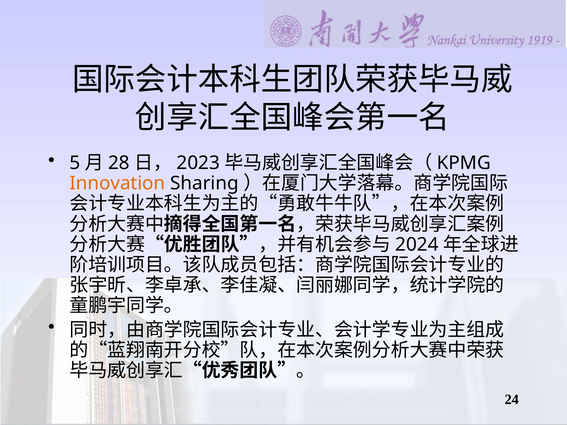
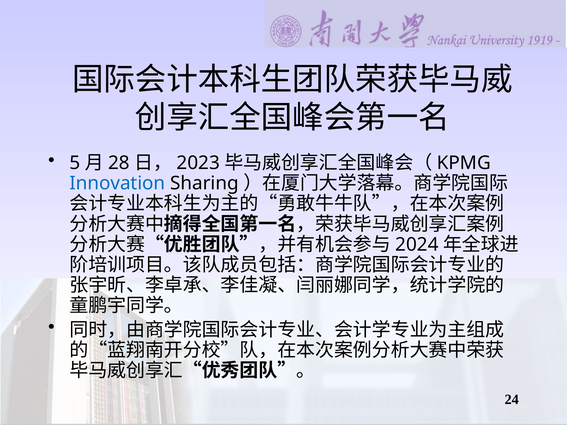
Innovation colour: orange -> blue (117, 183)
